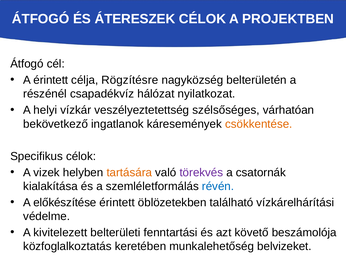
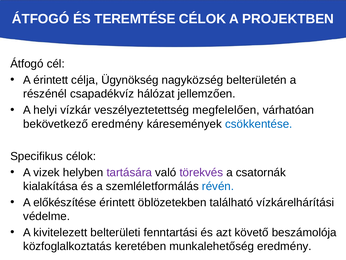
ÁTERESZEK: ÁTERESZEK -> TEREMTÉSE (135, 19)
Rögzítésre: Rögzítésre -> Ügynökség (130, 80)
nyilatkozat: nyilatkozat -> jellemzően (207, 94)
szélsőséges: szélsőséges -> megfelelően (226, 110)
bekövetkező ingatlanok: ingatlanok -> eredmény (117, 124)
csökkentése colour: orange -> blue (259, 124)
tartására colour: orange -> purple (129, 172)
munkalehetőség belvizeket: belvizeket -> eredmény (284, 246)
